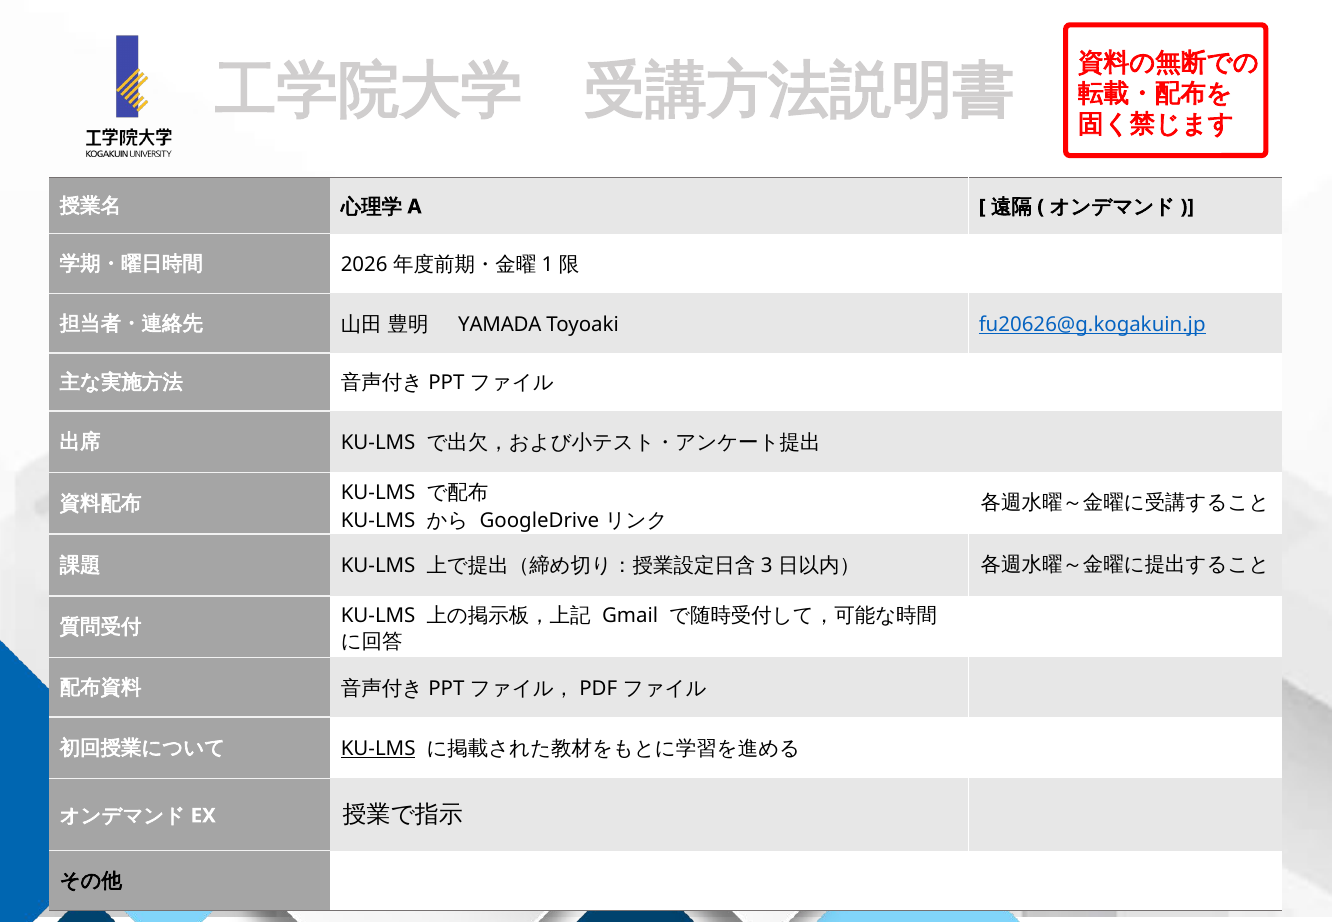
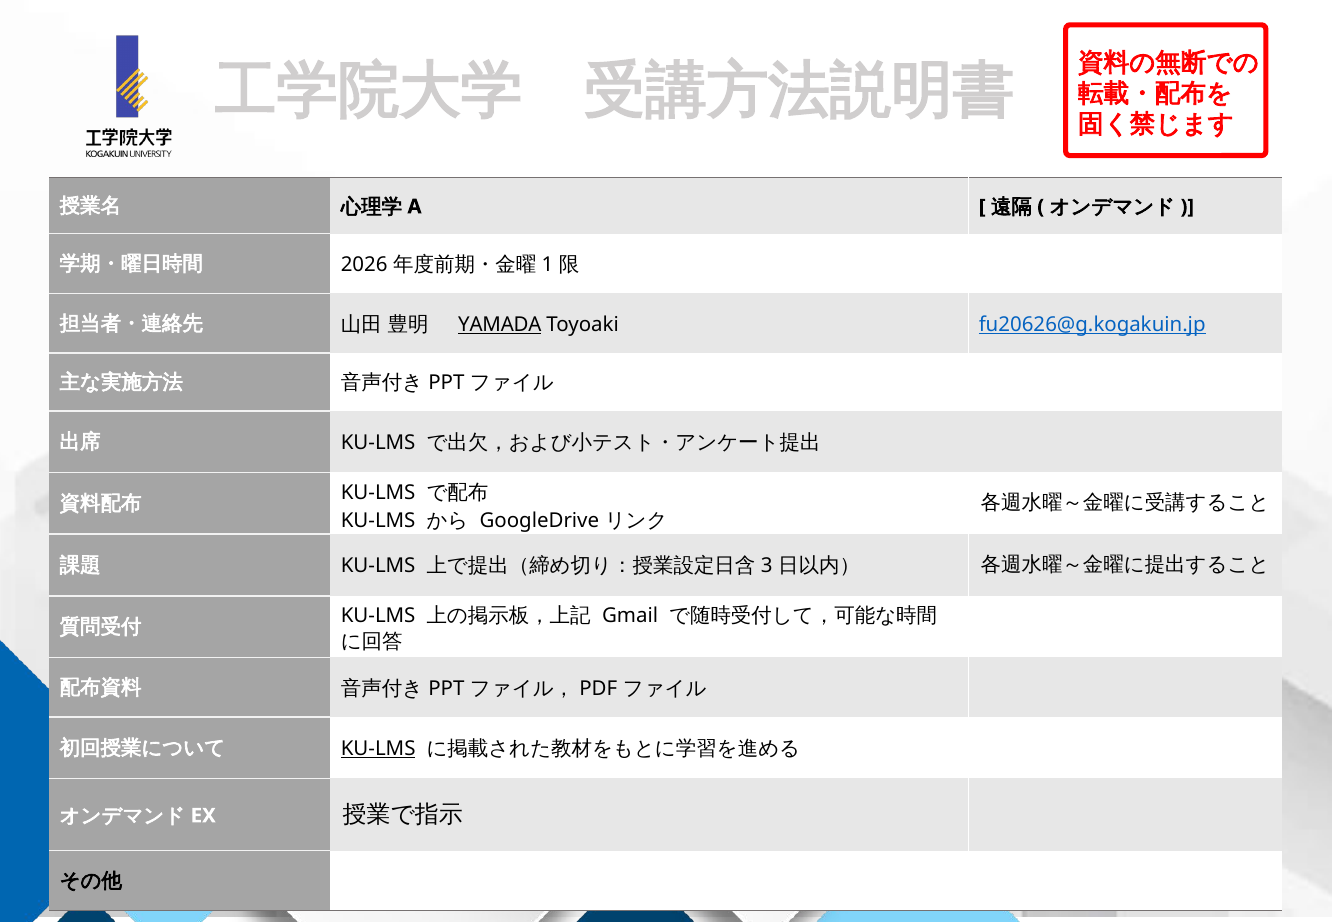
YAMADA underline: none -> present (500, 324)
